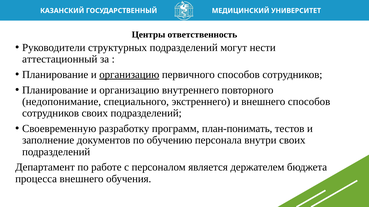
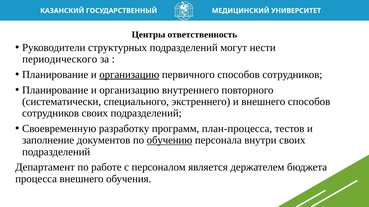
аттестационный: аттестационный -> периодического (60, 59)
недопонимание: недопонимание -> систематически (62, 102)
план-понимать: план-понимать -> план-процесса (237, 129)
обучению underline: none -> present (170, 141)
